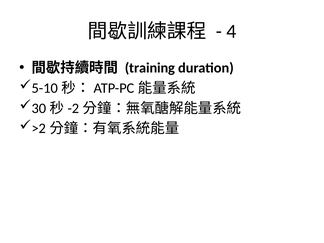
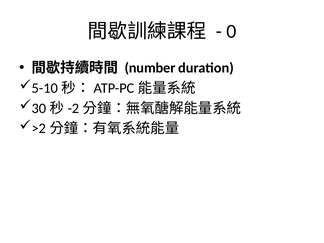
4: 4 -> 0 (231, 31)
training: training -> number (150, 68)
